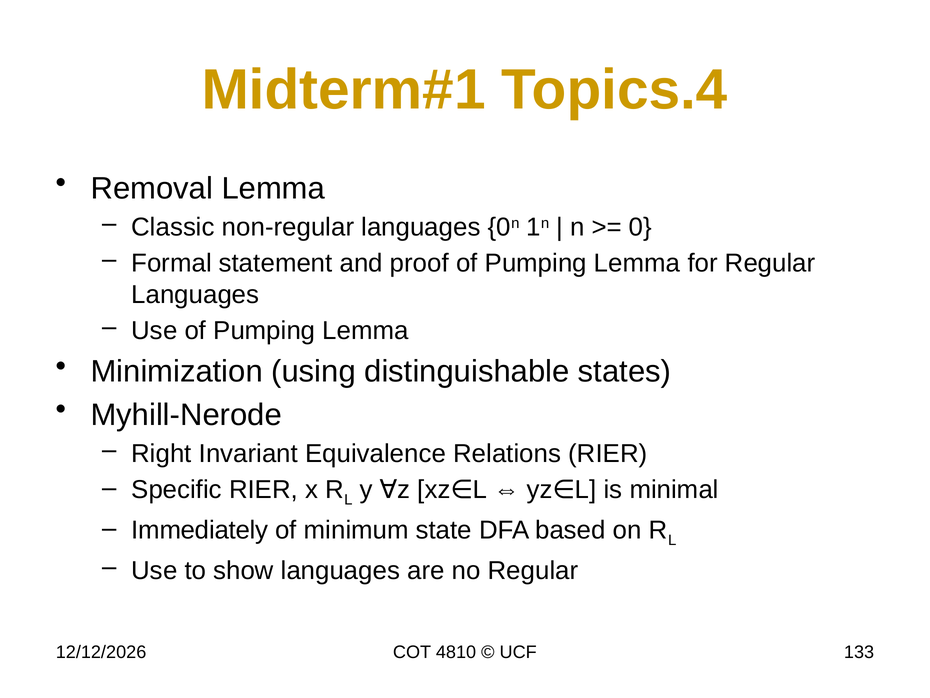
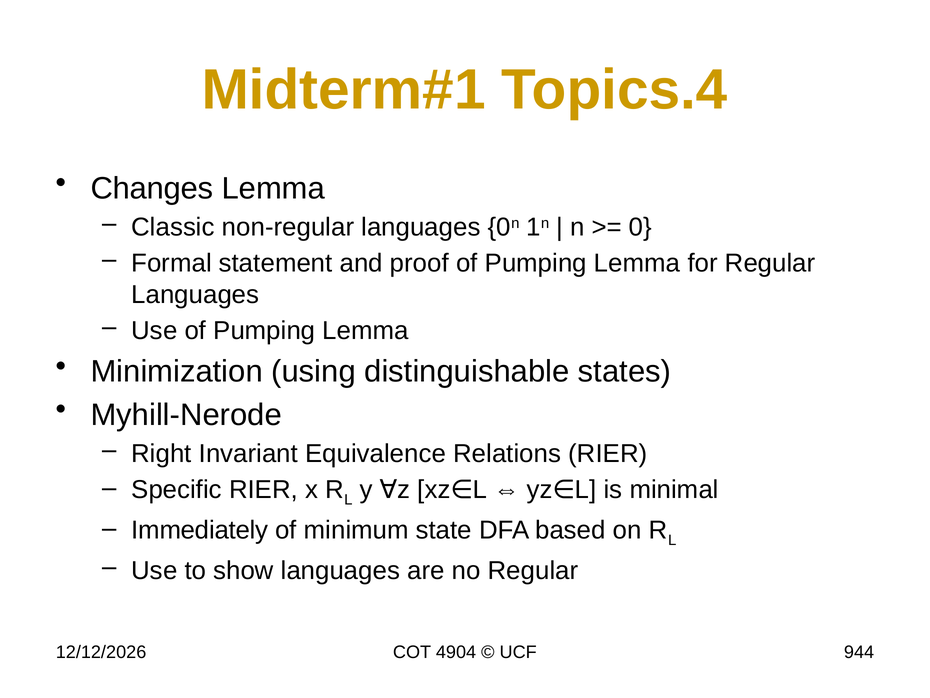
Removal: Removal -> Changes (152, 188)
4810: 4810 -> 4904 (456, 652)
133: 133 -> 944 (859, 652)
